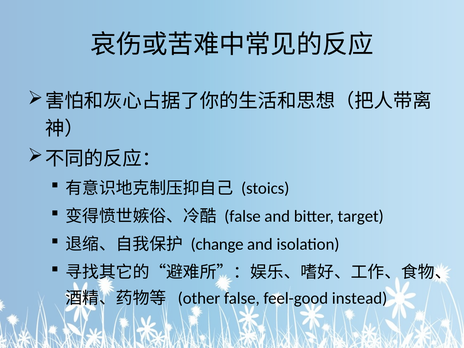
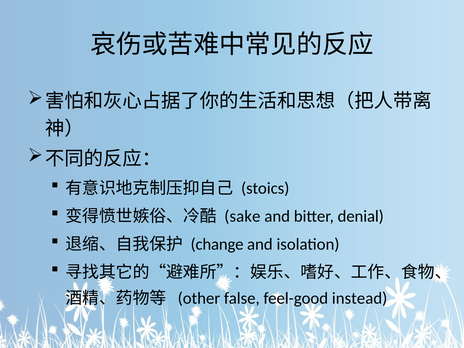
false: false -> sake (242, 216)
target: target -> denial (361, 216)
